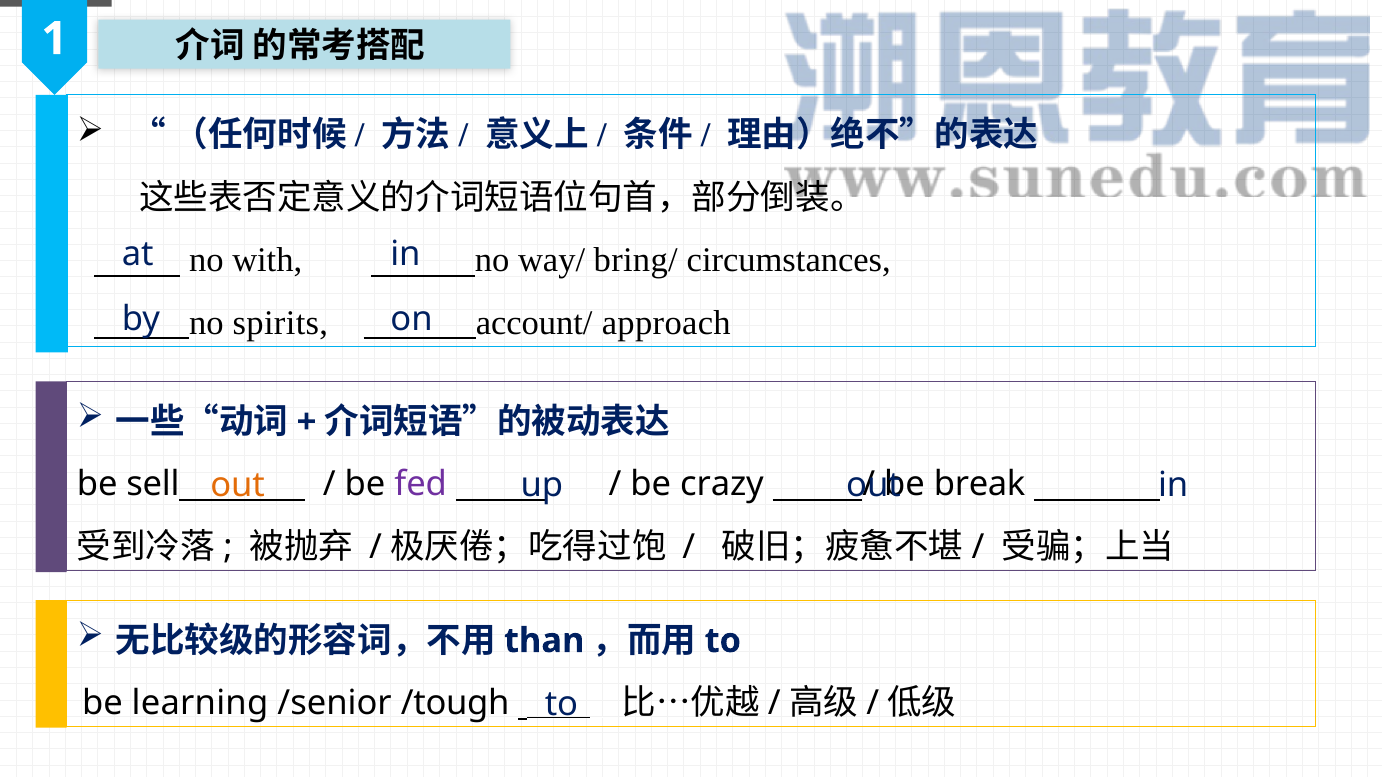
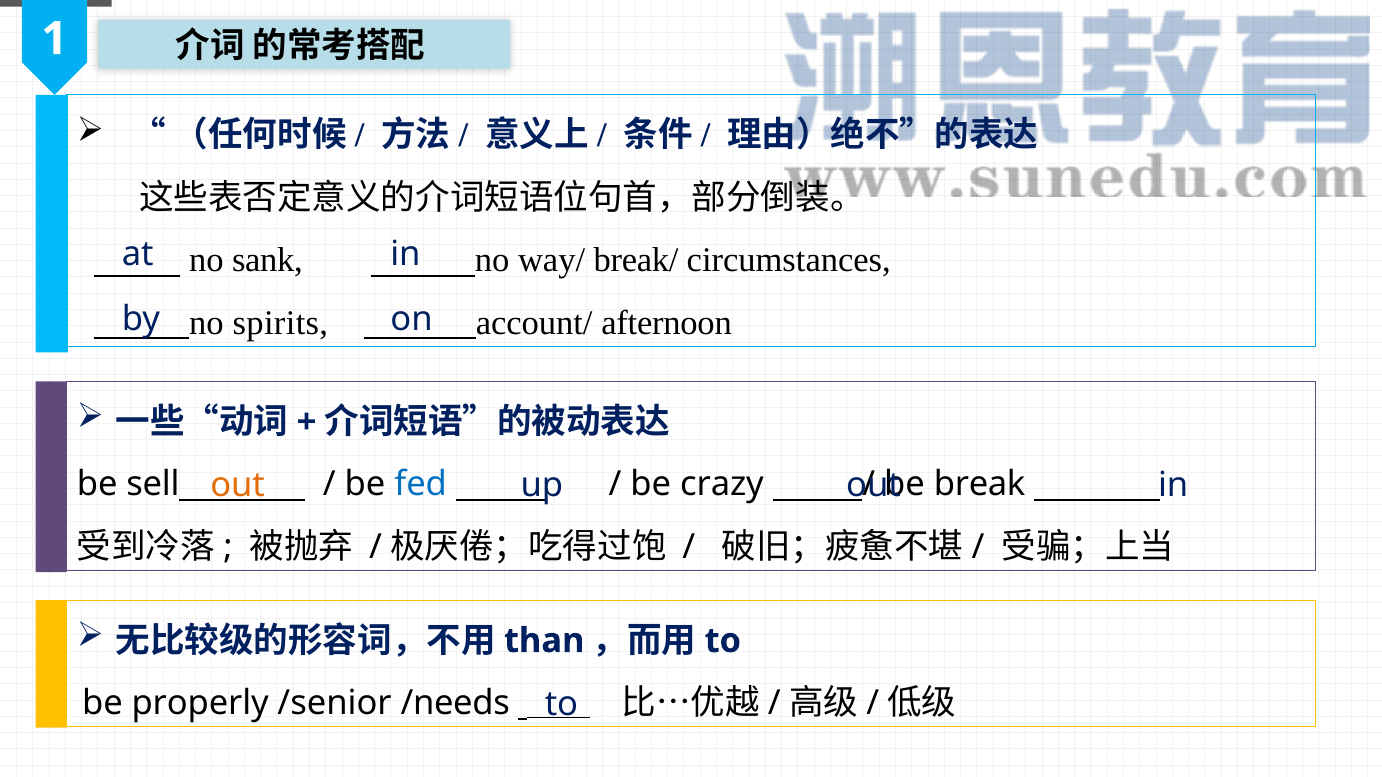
with: with -> sank (267, 260)
bring/: bring/ -> break/ (636, 260)
approach: approach -> afternoon (667, 323)
fed colour: purple -> blue (421, 485)
learning: learning -> properly (200, 703)
/tough: /tough -> /needs (455, 703)
